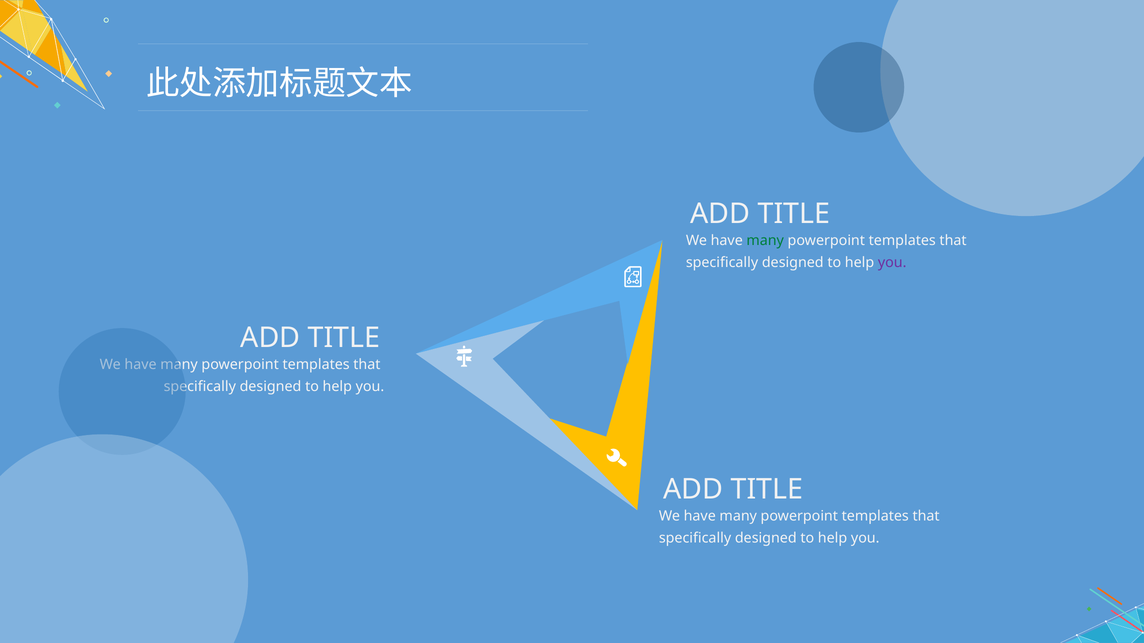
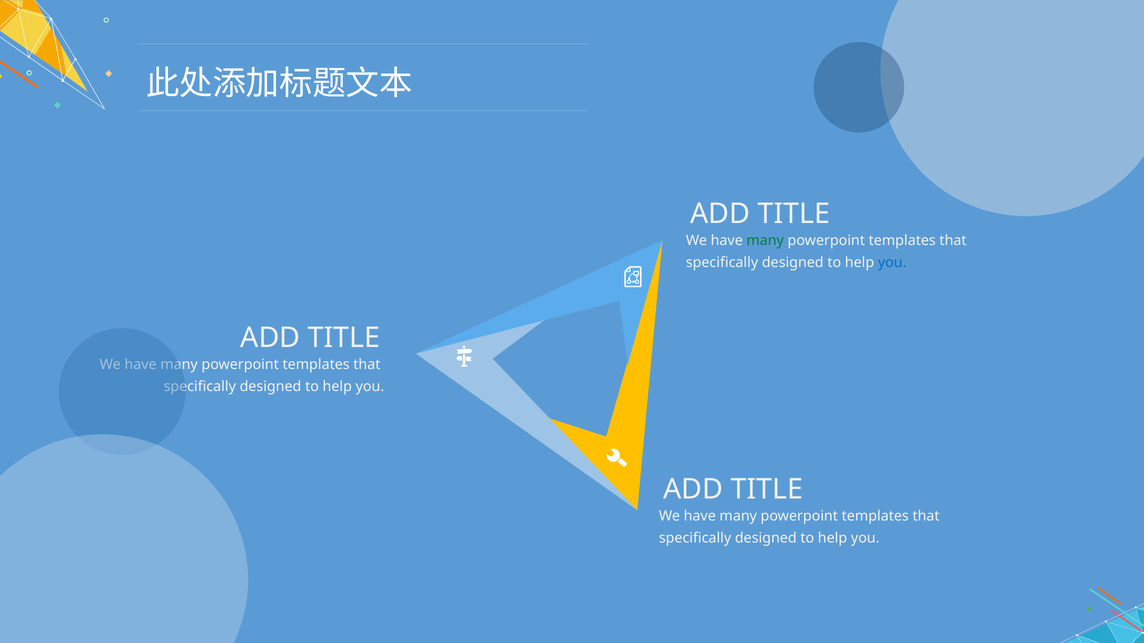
you colour: purple -> blue (892, 263)
